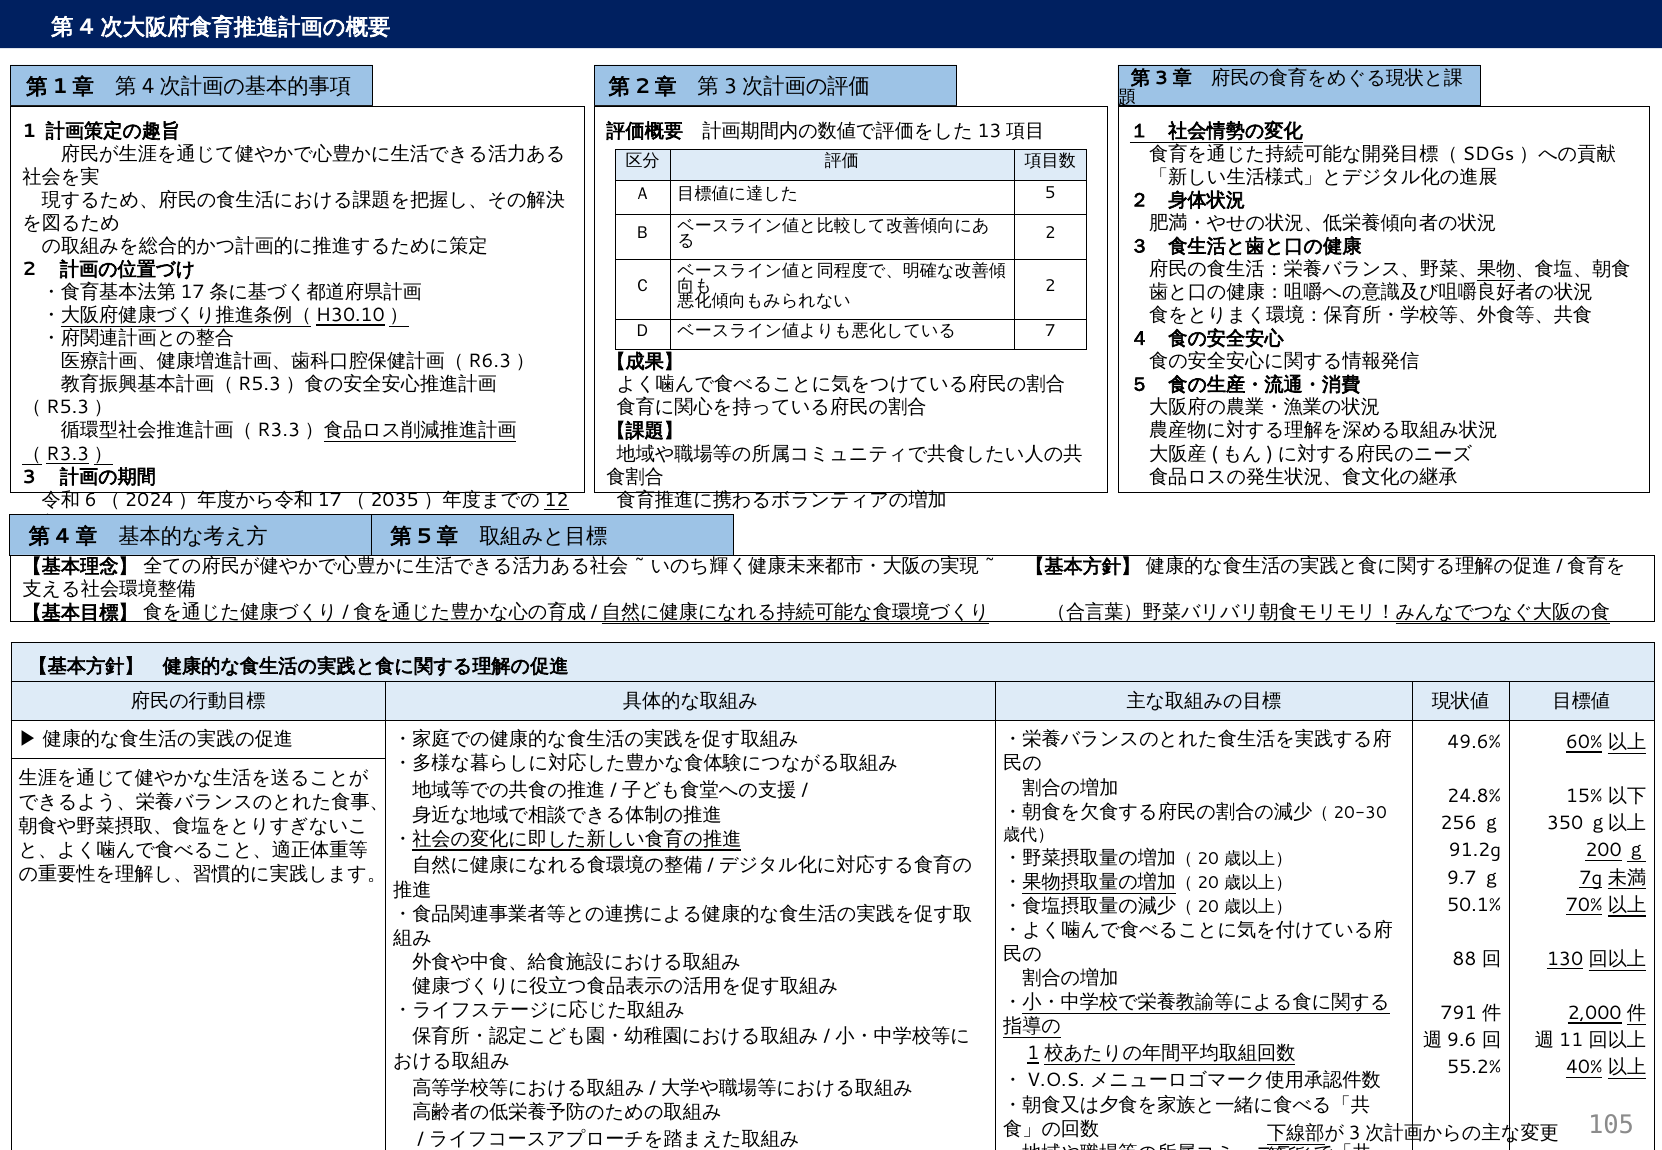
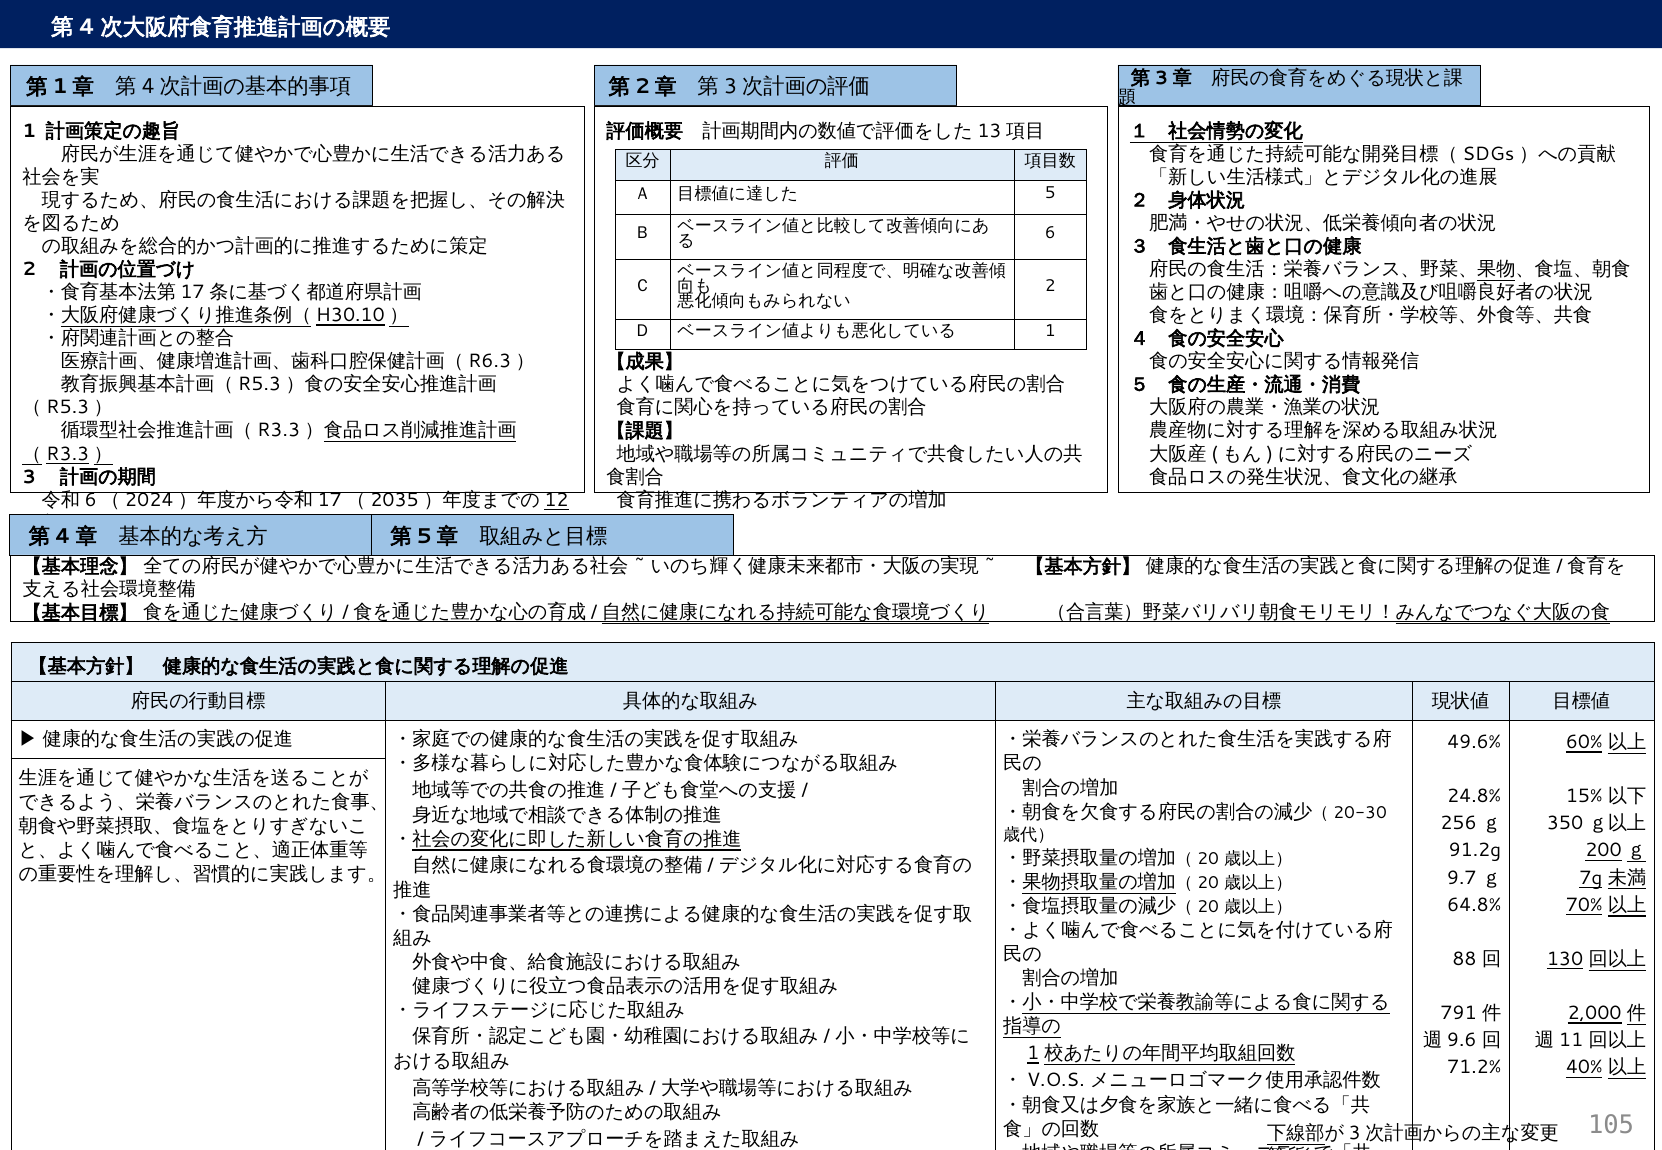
2: 2 -> 6 (1050, 233)
7: 7 -> 1 (1050, 331)
50.1%: 50.1% -> 64.8% (1474, 905)
55.2%: 55.2% -> 71.2% (1474, 1068)
